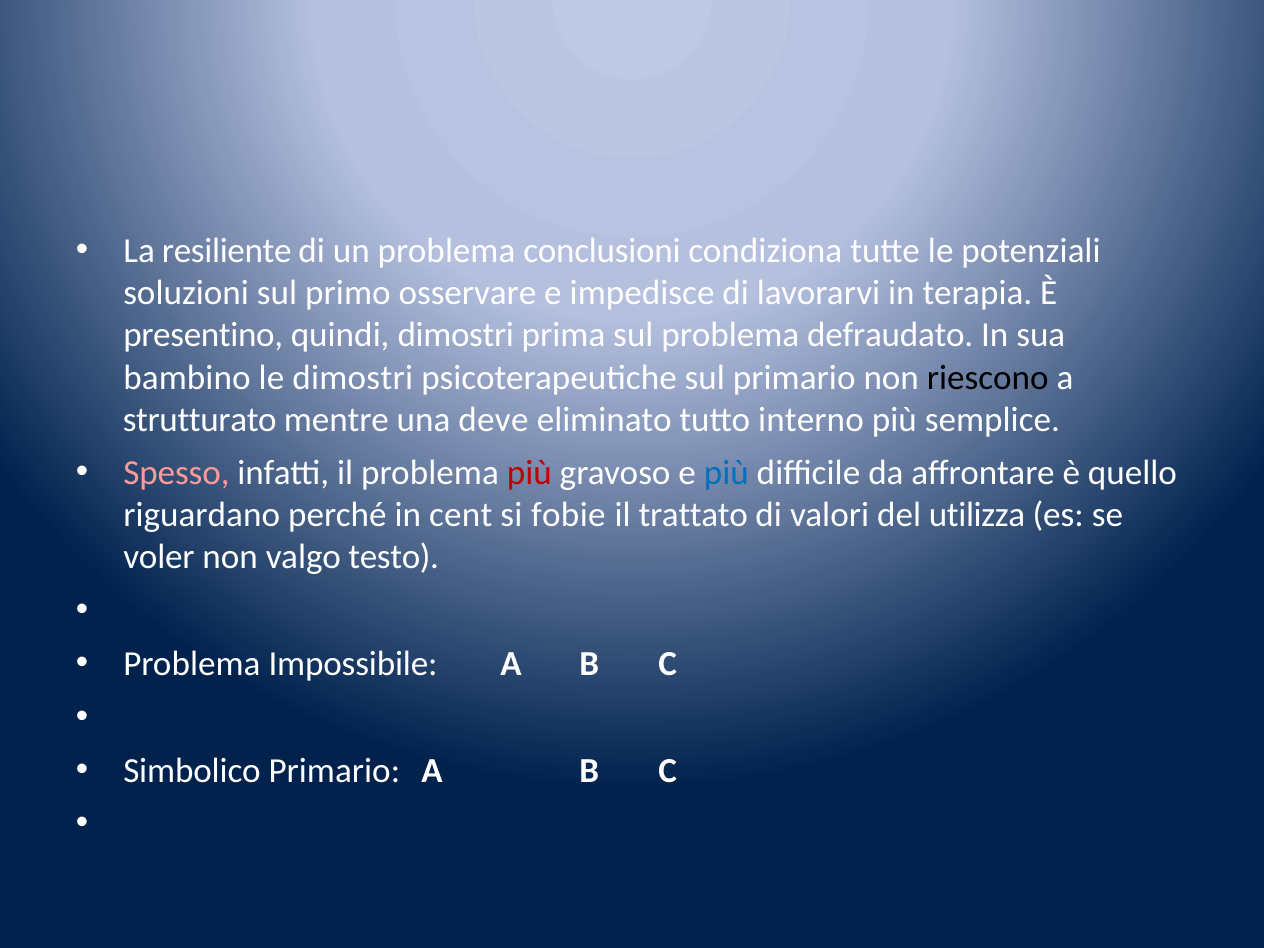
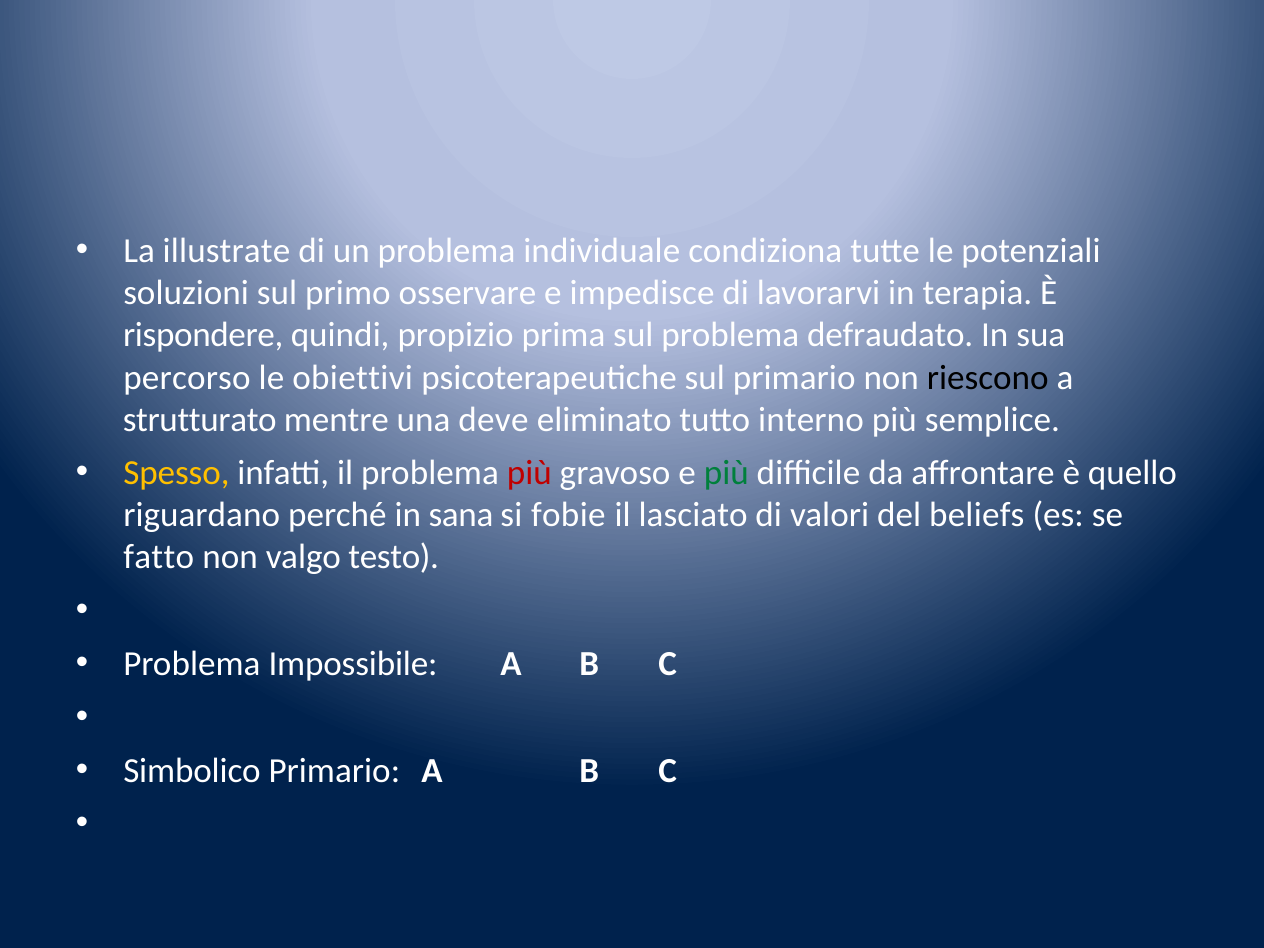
resiliente: resiliente -> illustrate (227, 251)
conclusioni: conclusioni -> individuale (602, 251)
presentino: presentino -> rispondere (203, 335)
quindi dimostri: dimostri -> propizio (456, 335)
bambino: bambino -> percorso (187, 378)
le dimostri: dimostri -> obiettivi (353, 378)
Spesso colour: pink -> yellow (176, 473)
più colour: blue -> green (726, 473)
cent: cent -> sana (461, 515)
trattato: trattato -> lasciato (693, 515)
utilizza: utilizza -> beliefs (977, 515)
voler: voler -> fatto (159, 557)
